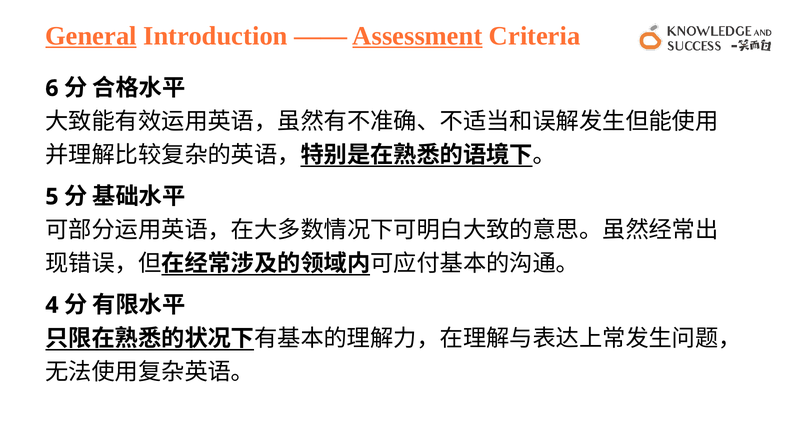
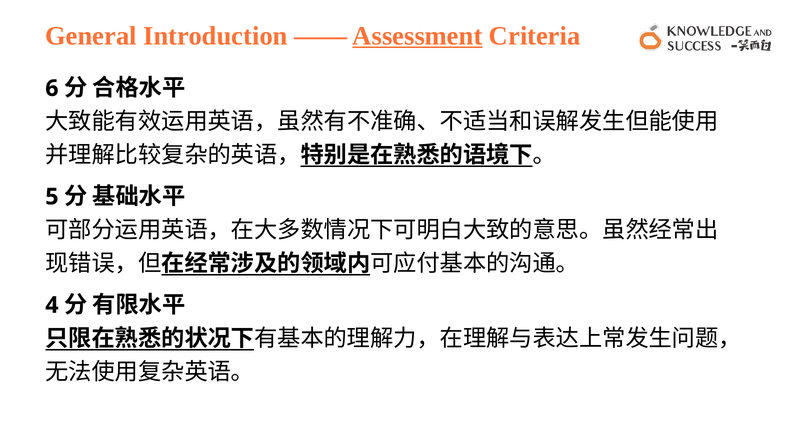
General underline: present -> none (91, 36)
